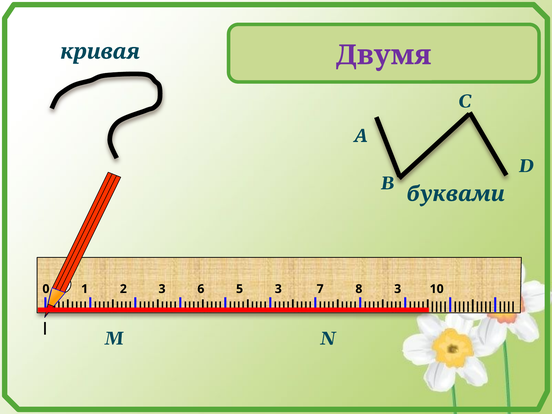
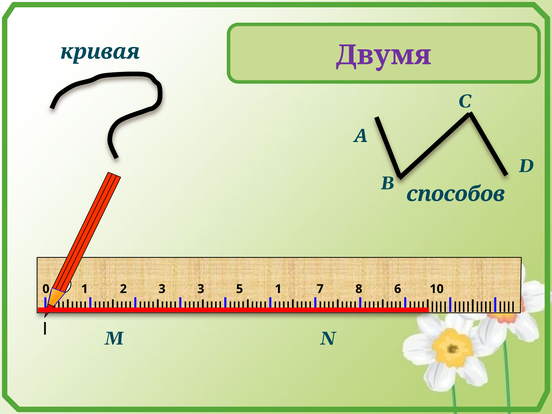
буквами: буквами -> способов (456, 194)
3 6: 6 -> 3 (201, 289)
5 3: 3 -> 1 (278, 289)
8 3: 3 -> 6 (398, 289)
